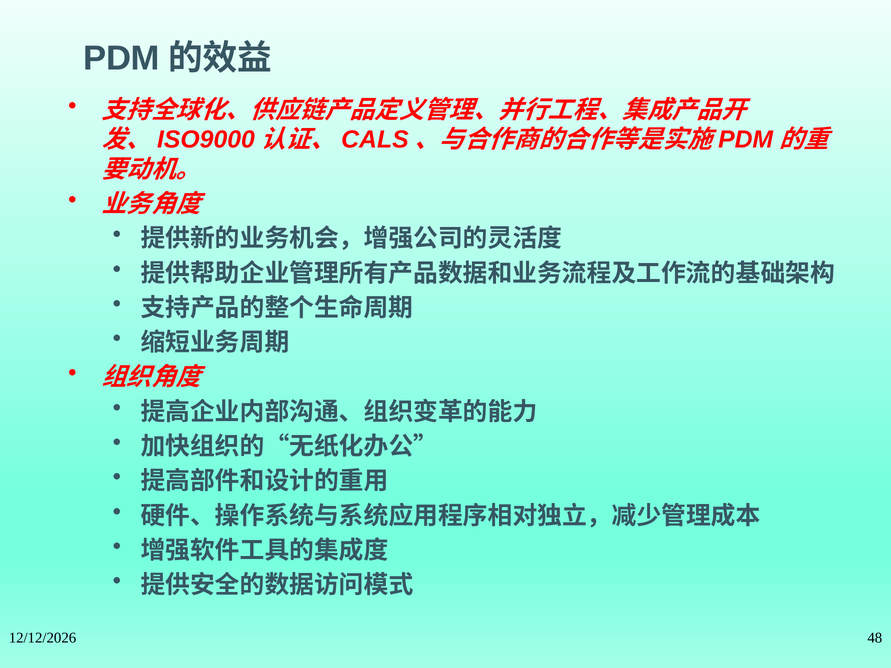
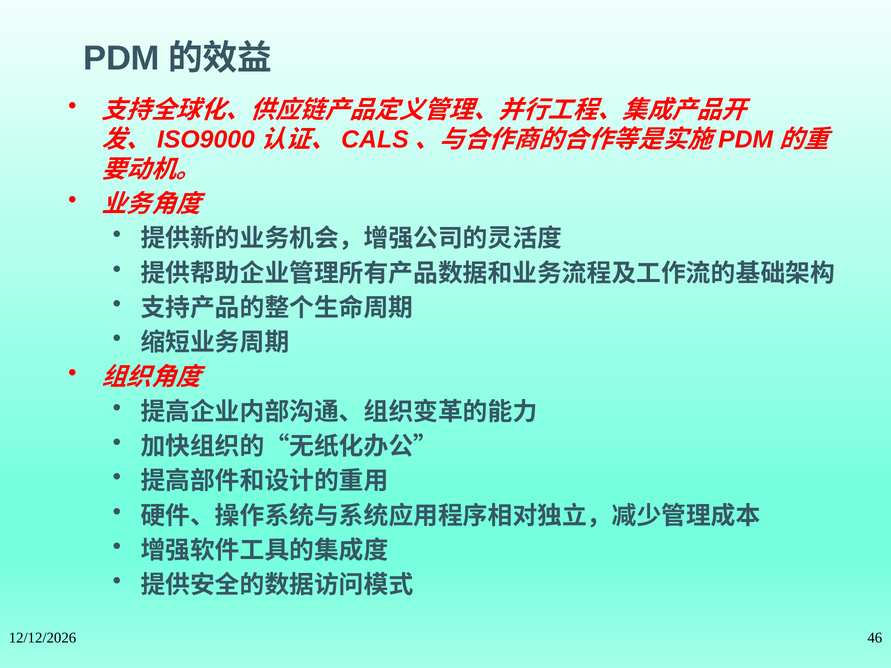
48: 48 -> 46 (875, 638)
